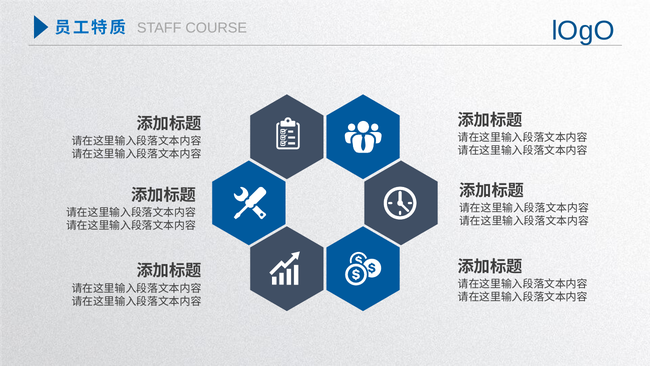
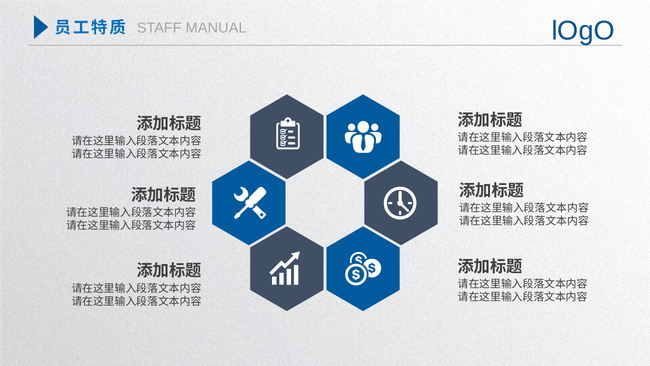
COURSE: COURSE -> MANUAL (216, 28)
